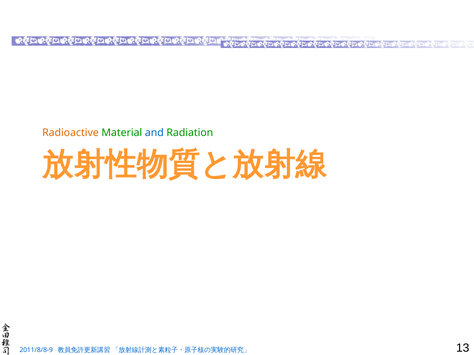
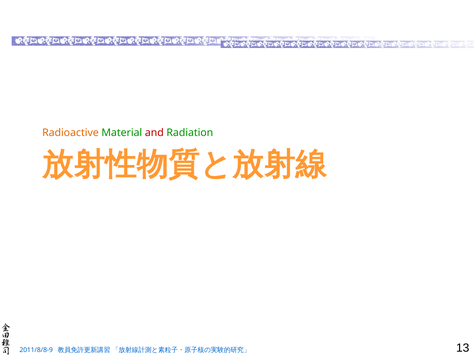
and colour: blue -> red (154, 133)
